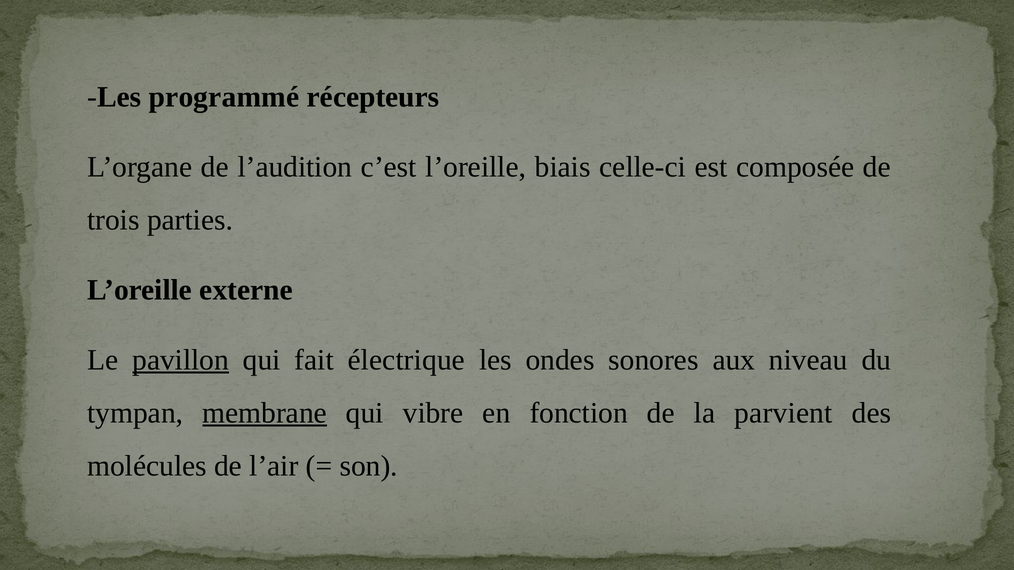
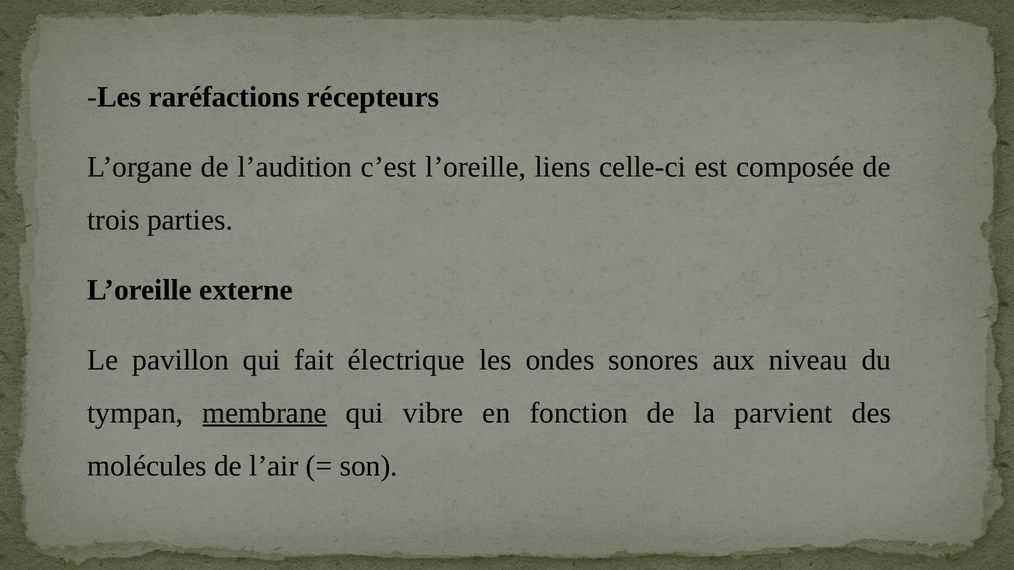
programmé: programmé -> raréfactions (224, 97)
biais: biais -> liens (563, 167)
pavillon underline: present -> none (181, 360)
